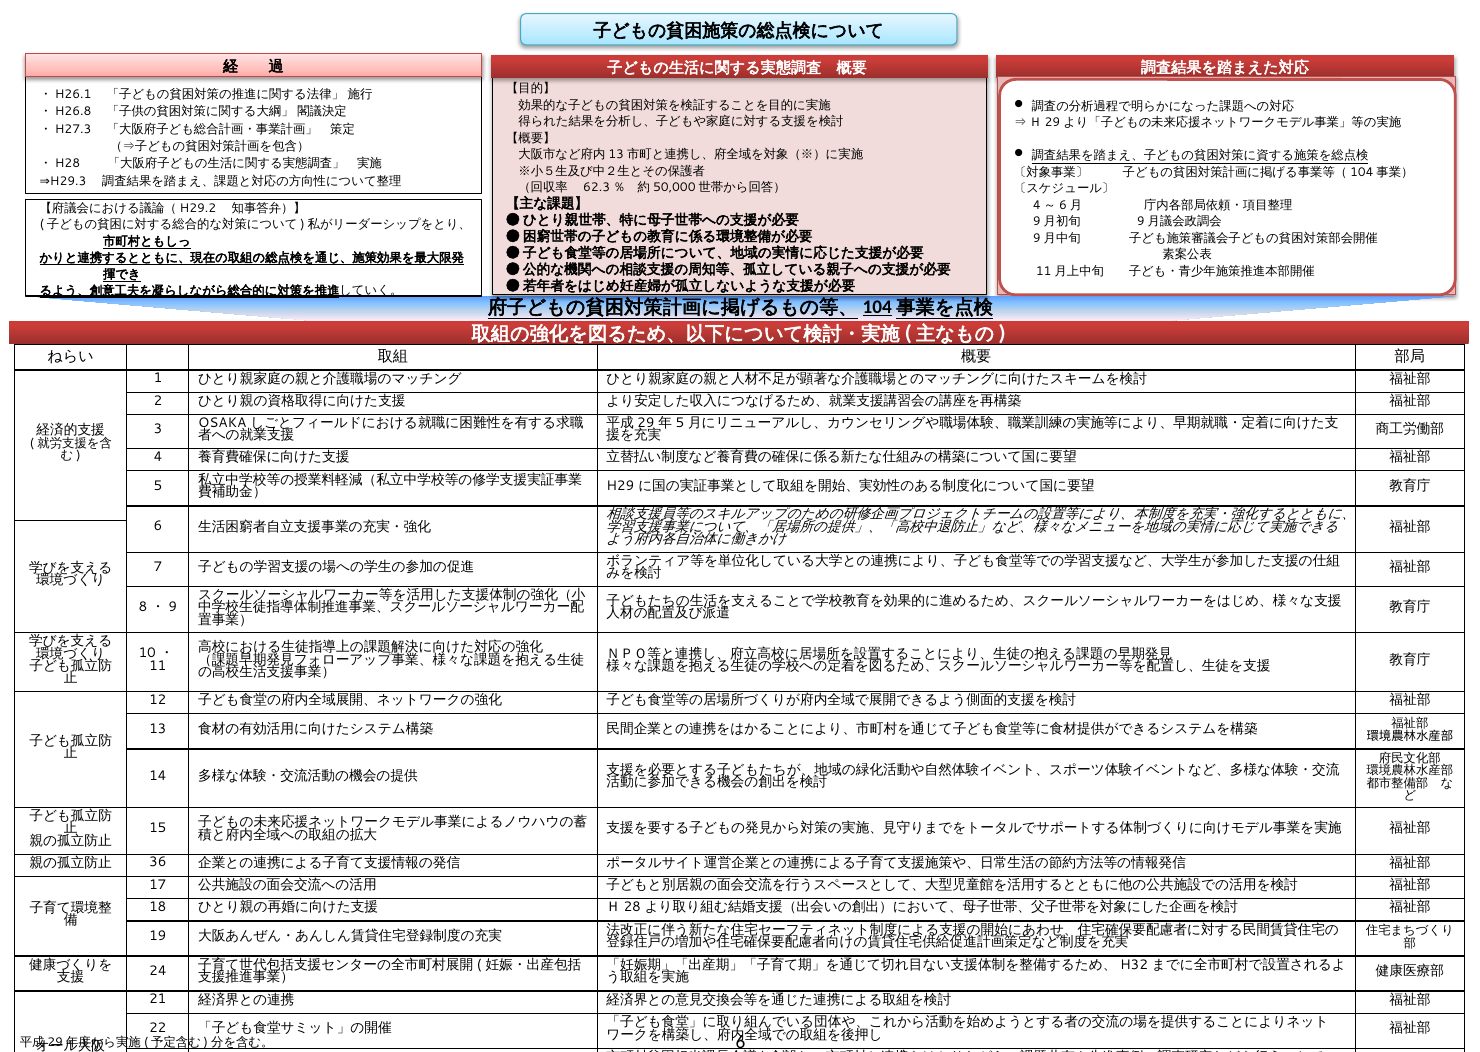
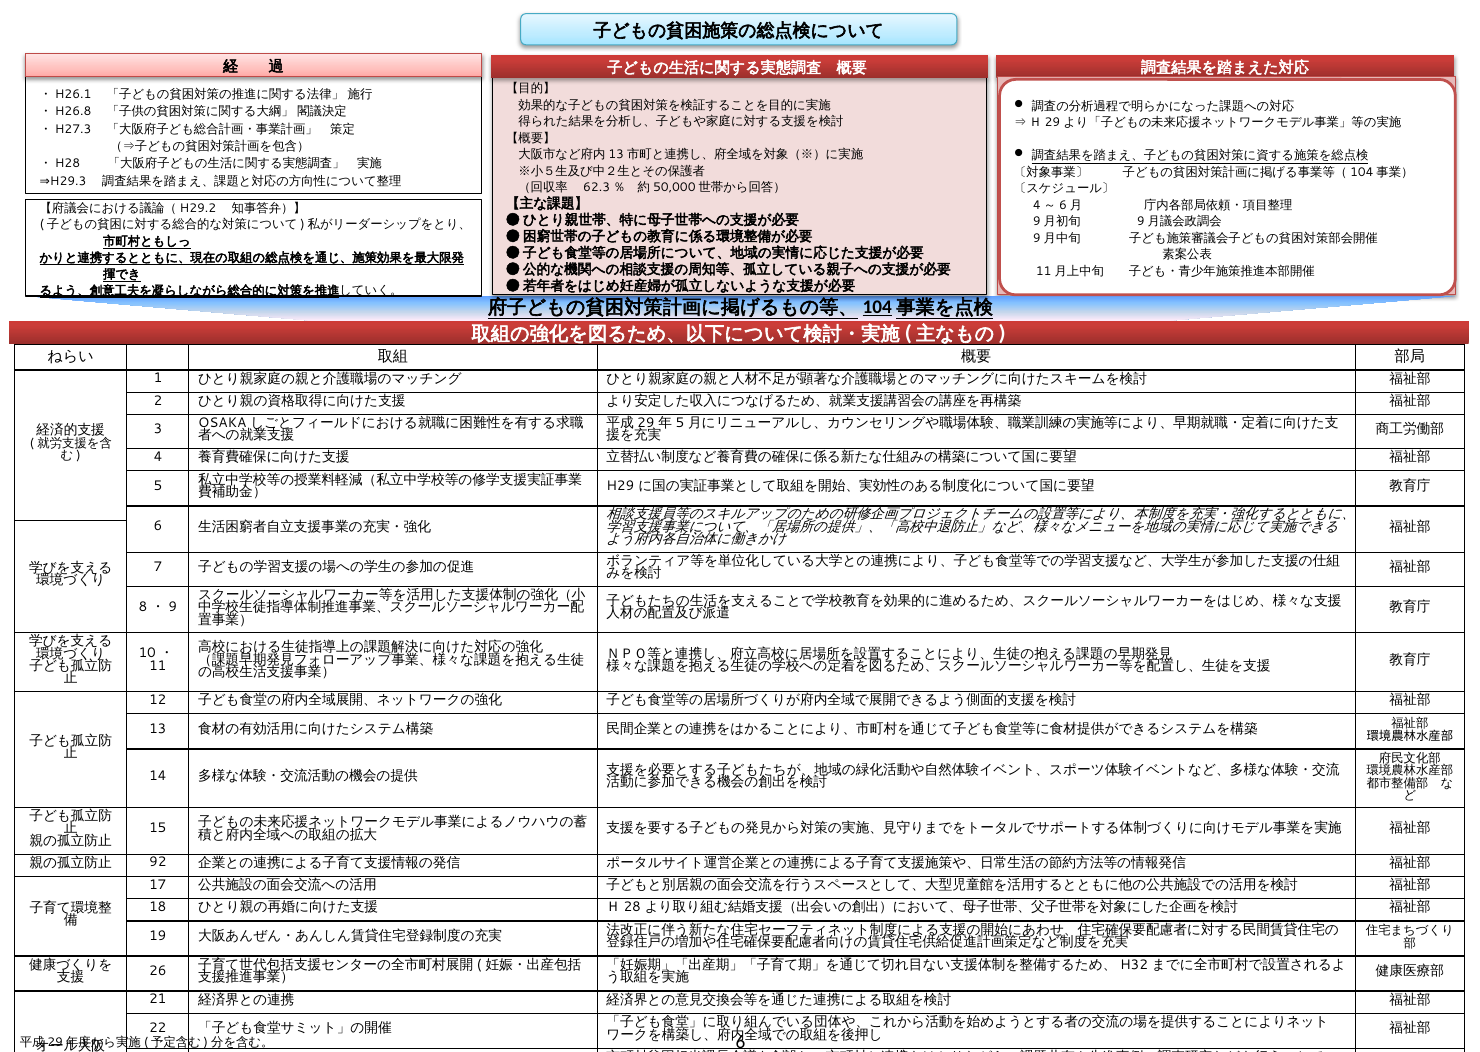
36: 36 -> 92 (158, 862)
24: 24 -> 26 (158, 971)
